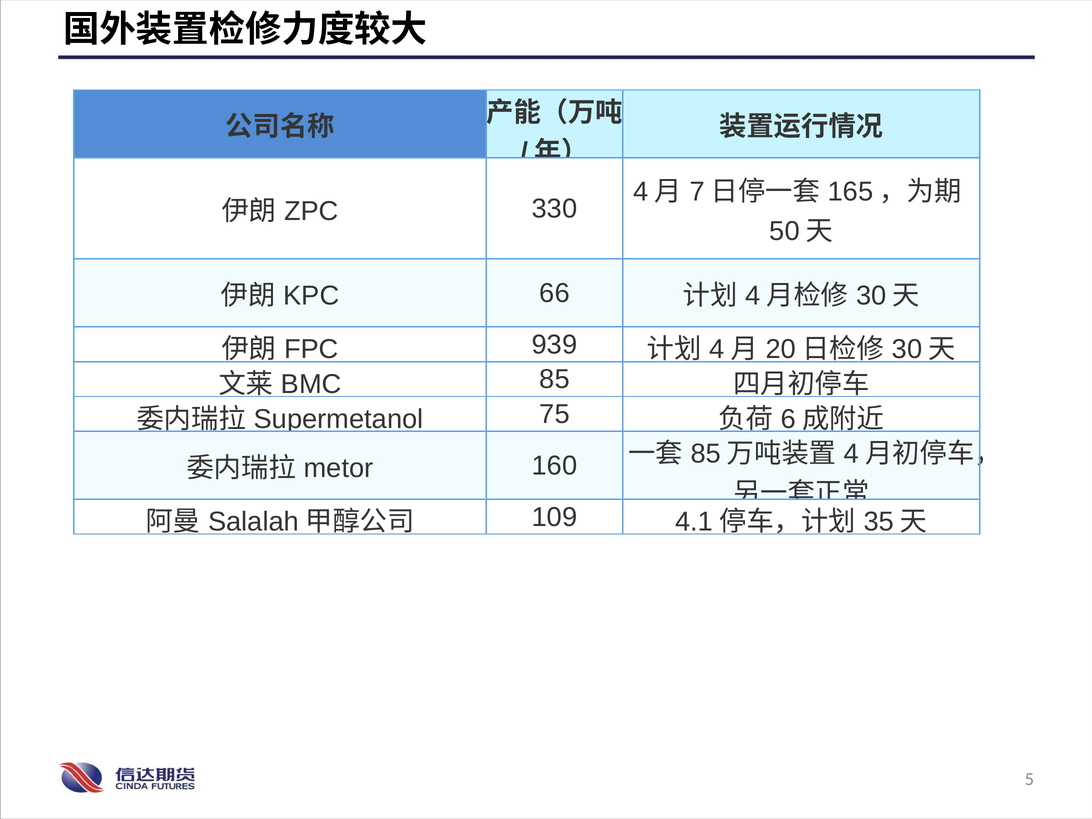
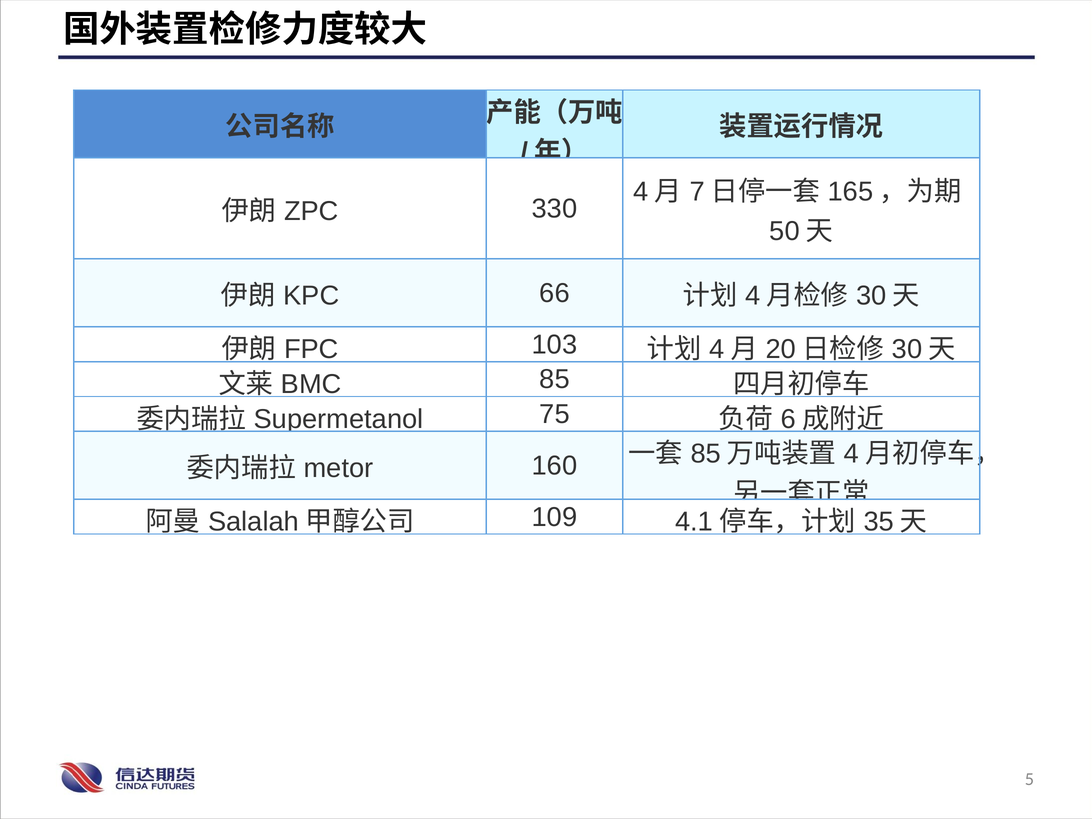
939: 939 -> 103 (555, 345)
